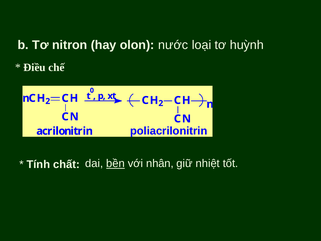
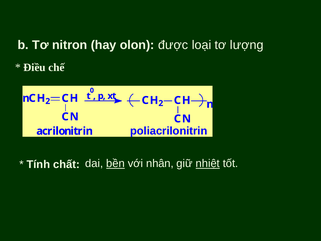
nước: nước -> được (173, 45)
huỳnh: huỳnh -> lượng (247, 45)
nhiệt underline: none -> present (208, 163)
